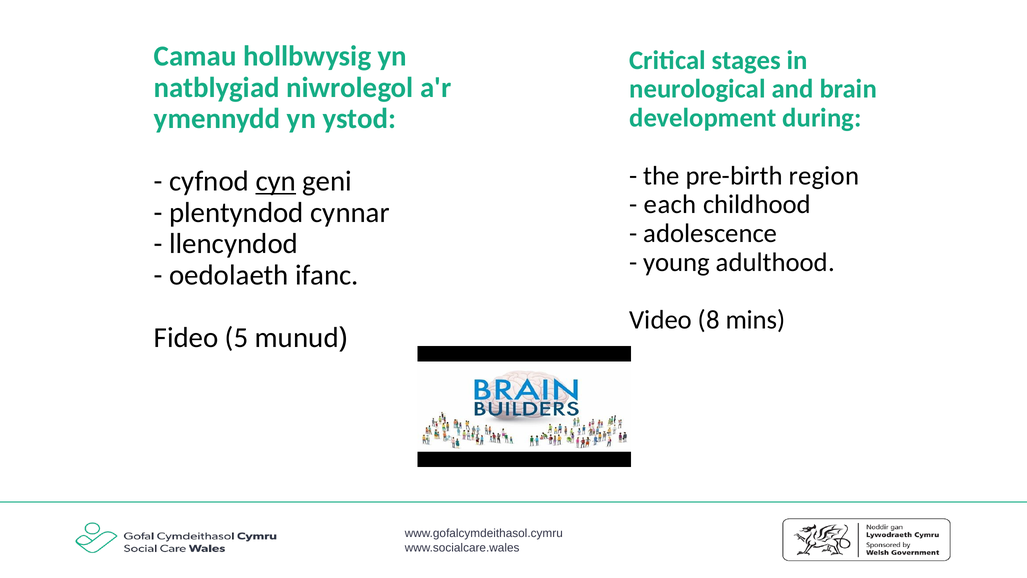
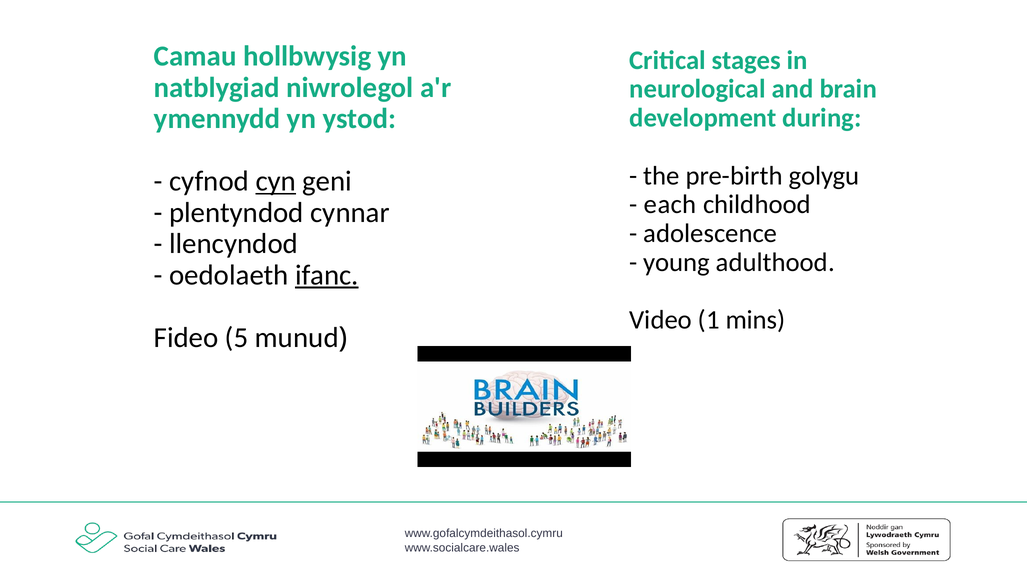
region: region -> golygu (824, 176)
ifanc underline: none -> present (327, 275)
8: 8 -> 1 (709, 320)
